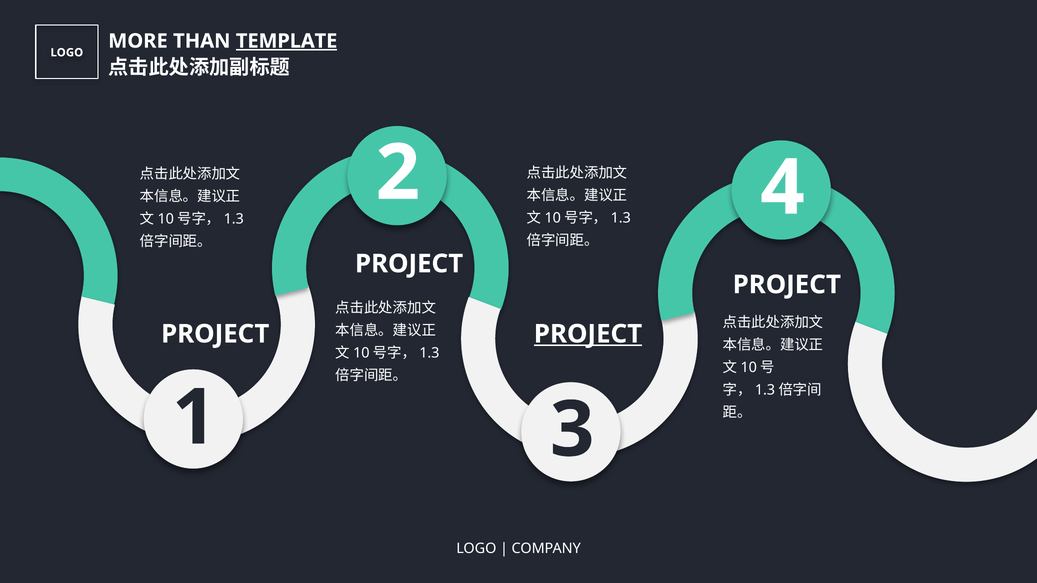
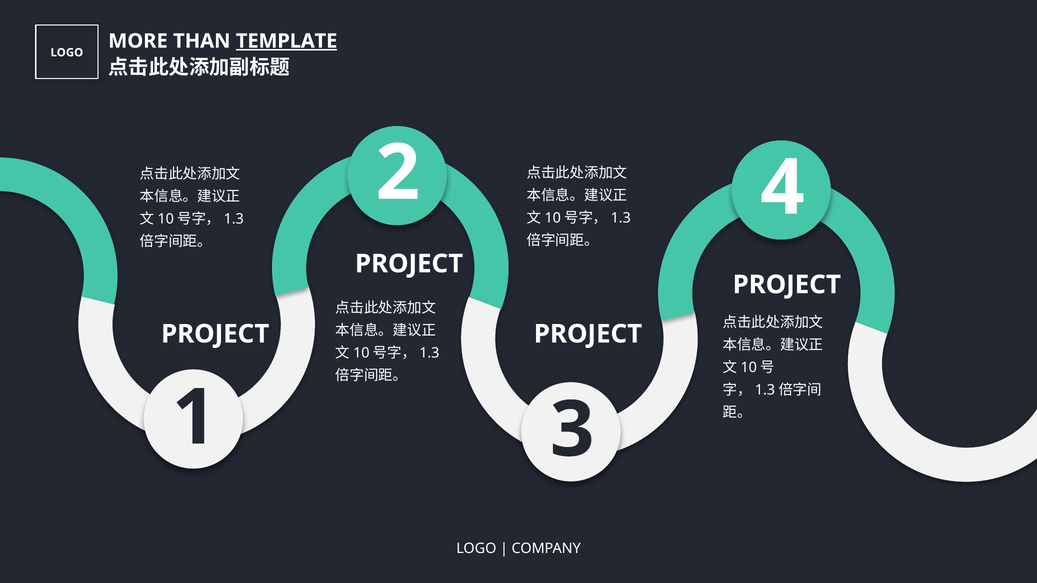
PROJECT underline: present -> none (588, 334)
